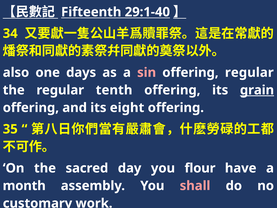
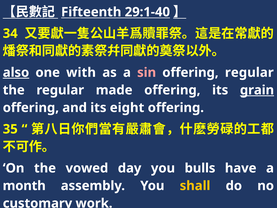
also underline: none -> present (16, 72)
days: days -> with (81, 72)
tenth: tenth -> made (114, 90)
sacred: sacred -> vowed (87, 168)
flour: flour -> bulls (200, 168)
shall colour: pink -> yellow (195, 186)
